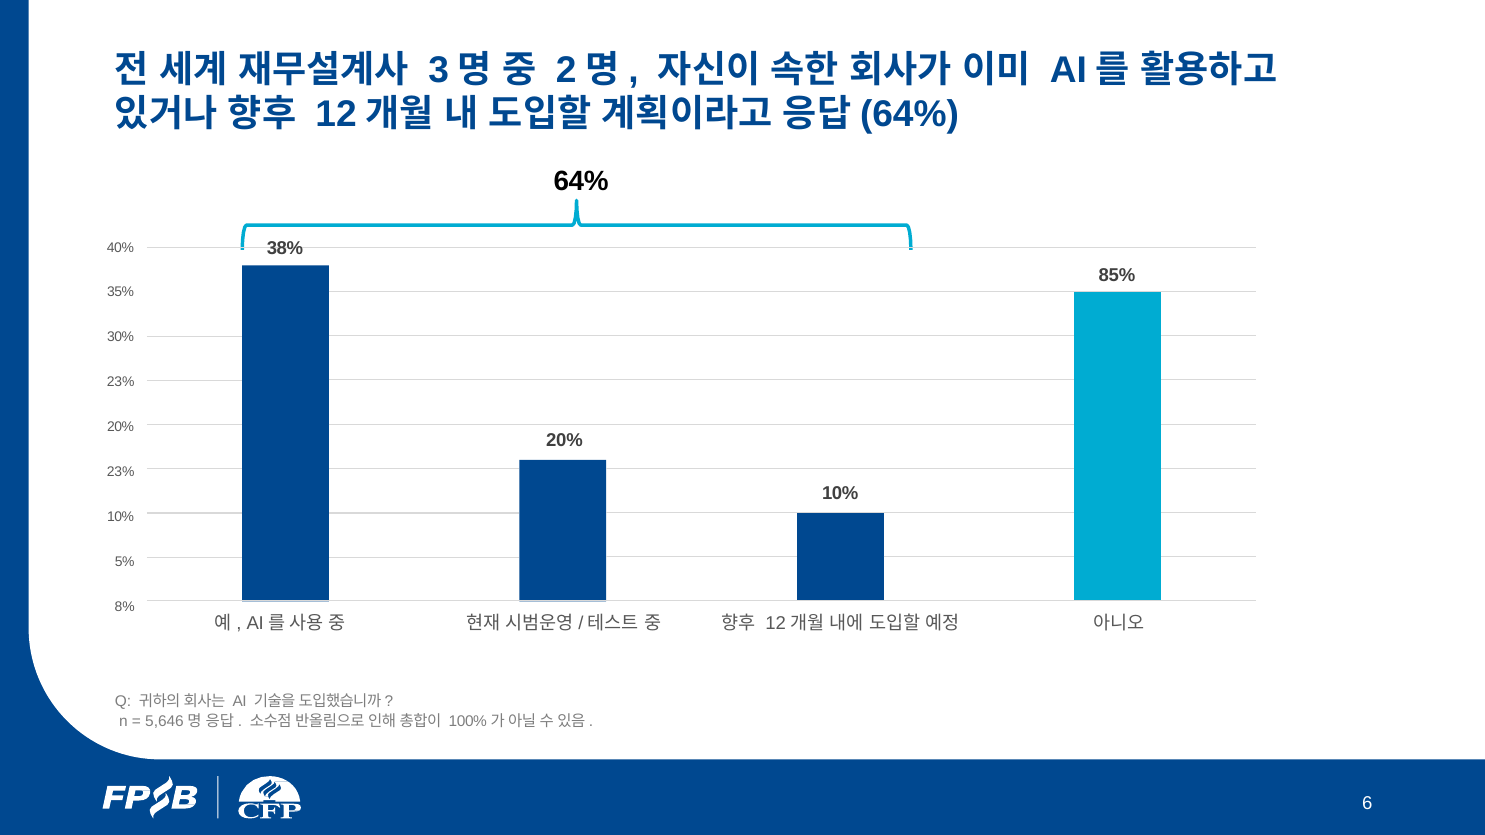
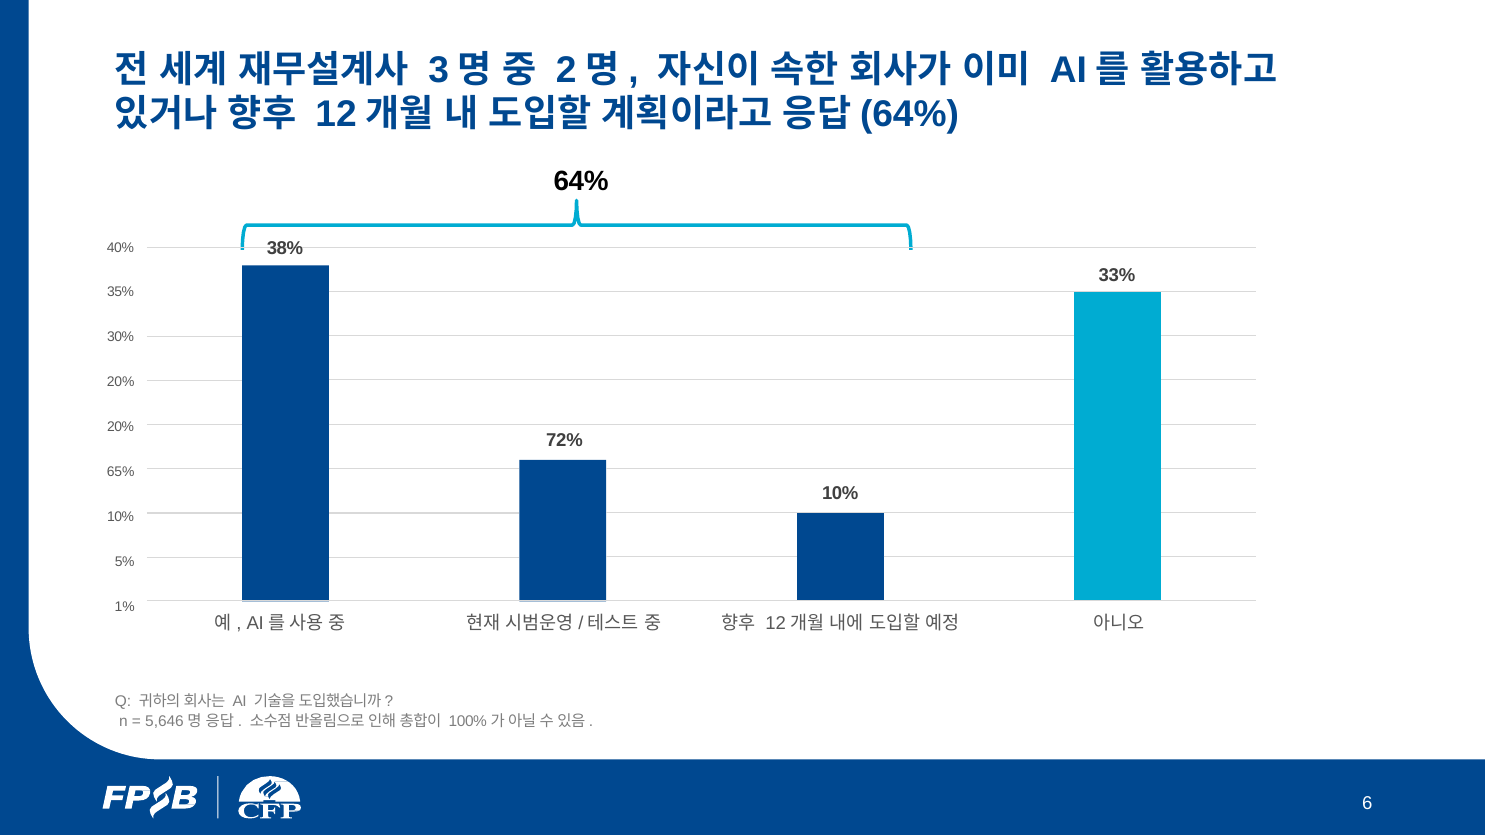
85%: 85% -> 33% (1117, 275)
23%: 23% -> 20% (121, 382)
20%: 20% -> 72% (564, 441)
23%: 23% -> 65% (121, 472)
8%: 8% -> 1% (125, 607)
